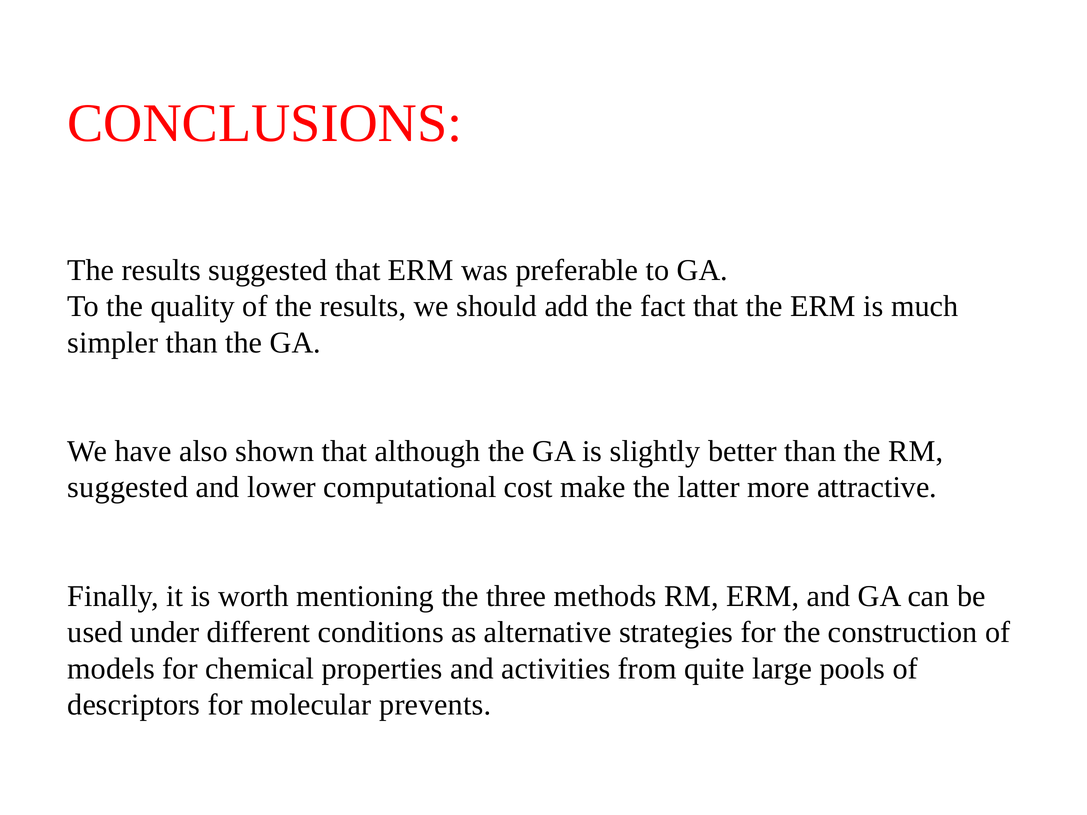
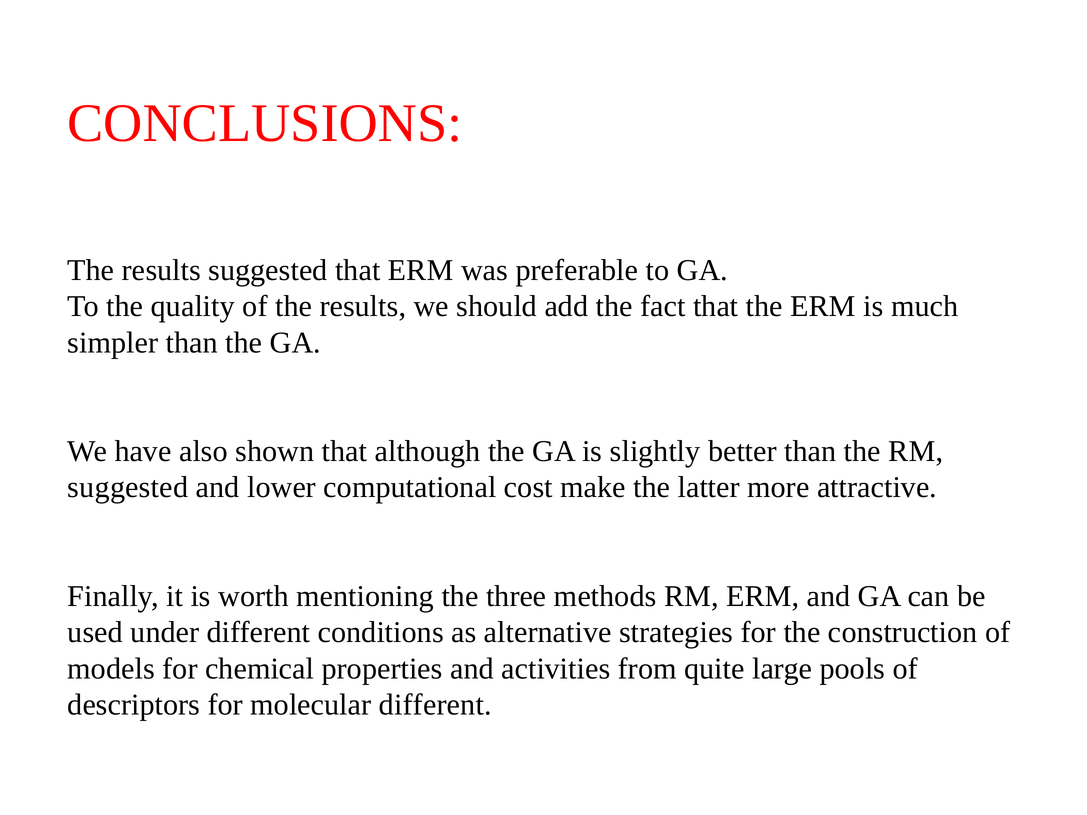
molecular prevents: prevents -> different (435, 705)
